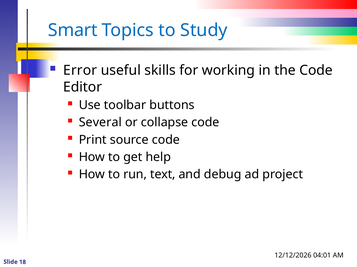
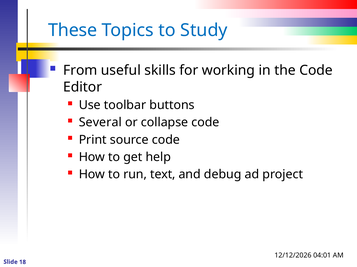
Smart: Smart -> These (73, 30)
Error: Error -> From (80, 71)
